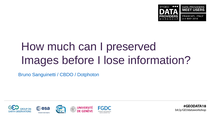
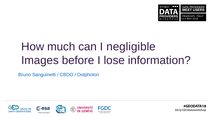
preserved: preserved -> negligible (131, 47)
